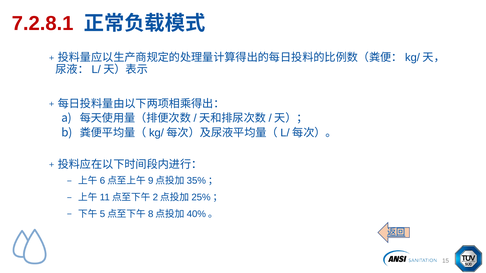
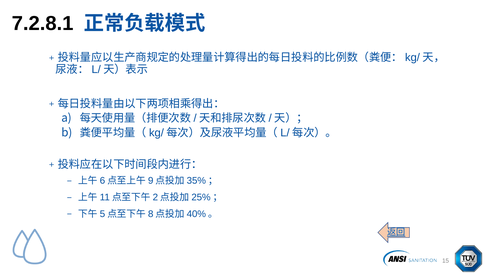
7.2.8.1 colour: red -> black (43, 23)
